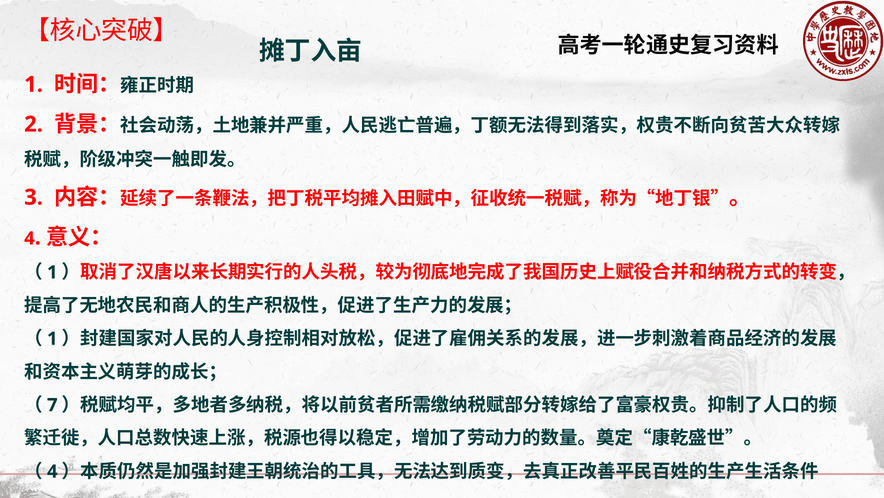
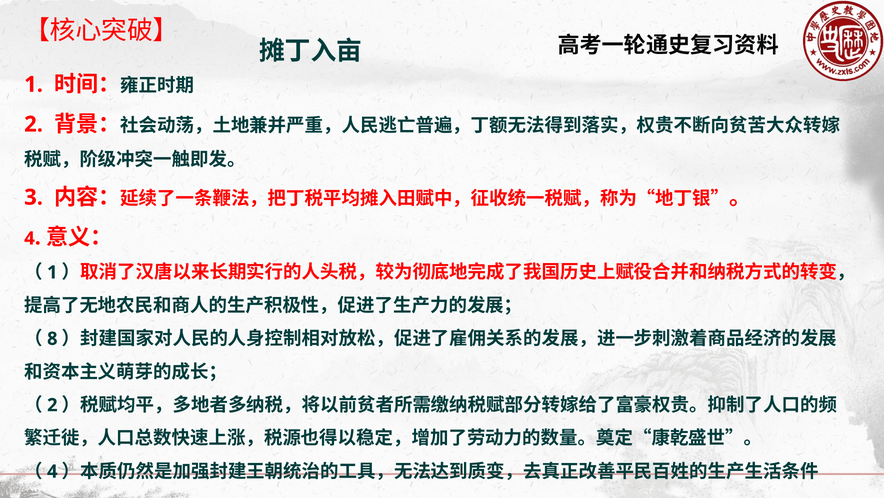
1: 1 -> 8 (52, 338)
7: 7 -> 2 (52, 405)
